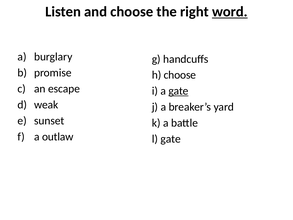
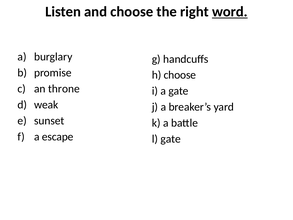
escape: escape -> throne (64, 89)
gate underline: present -> none (178, 91)
outlaw: outlaw -> escape (58, 136)
